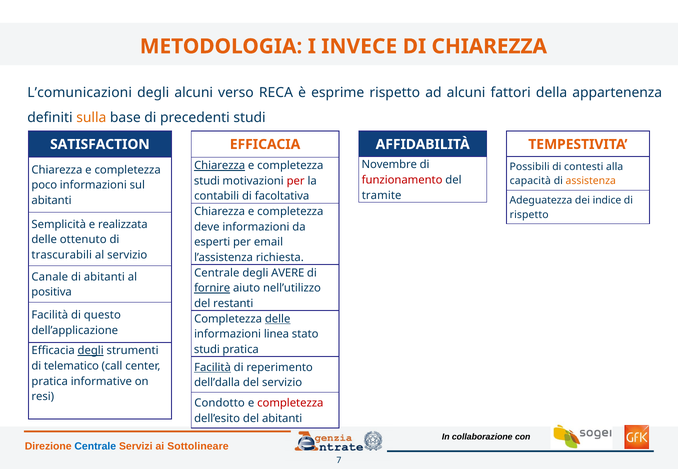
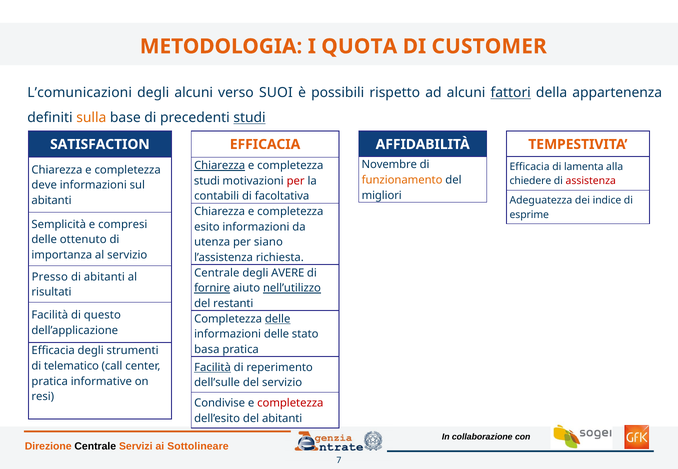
INVECE: INVECE -> QUOTA (359, 46)
DI CHIAREZZA: CHIAREZZA -> CUSTOMER (489, 46)
RECA: RECA -> SUOI (276, 93)
esprime: esprime -> possibili (338, 93)
fattori underline: none -> present (511, 93)
studi underline: none -> present (250, 118)
Possibili: Possibili -> Efficacia (530, 167)
contesti: contesti -> lamenta (584, 167)
funzionamento colour: red -> orange (402, 180)
capacità: capacità -> chiedere (530, 181)
assistenza colour: orange -> red (591, 181)
poco: poco -> deve (44, 185)
tramite: tramite -> migliori (382, 195)
rispetto: rispetto -> esprime (529, 215)
realizzata: realizzata -> compresi (123, 224)
deve: deve -> esito (207, 227)
esperti: esperti -> utenza (212, 242)
email: email -> siano (268, 242)
trascurabili: trascurabili -> importanza (62, 255)
Canale: Canale -> Presso (50, 277)
nell’utilizzo underline: none -> present (292, 288)
positiva: positiva -> risultati (52, 292)
informazioni linea: linea -> delle (277, 334)
studi: studi -> basa (207, 350)
degli underline: present -> none (91, 351)
dell’dalla: dell’dalla -> dell’sulle (217, 383)
Condotto: Condotto -> Condivise (220, 403)
Centrale colour: blue -> black (95, 447)
